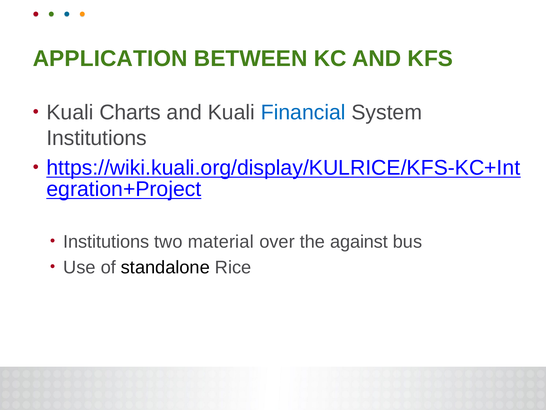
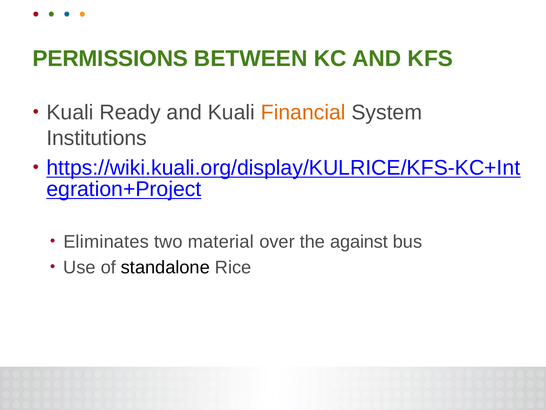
APPLICATION: APPLICATION -> PERMISSIONS (110, 58)
Charts: Charts -> Ready (130, 113)
Financial colour: blue -> orange (303, 113)
Institutions: Institutions -> Eliminates (106, 242)
